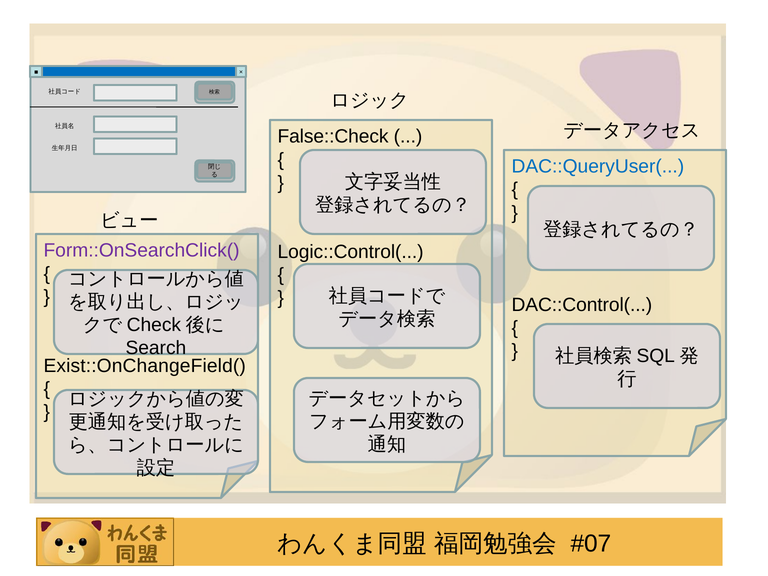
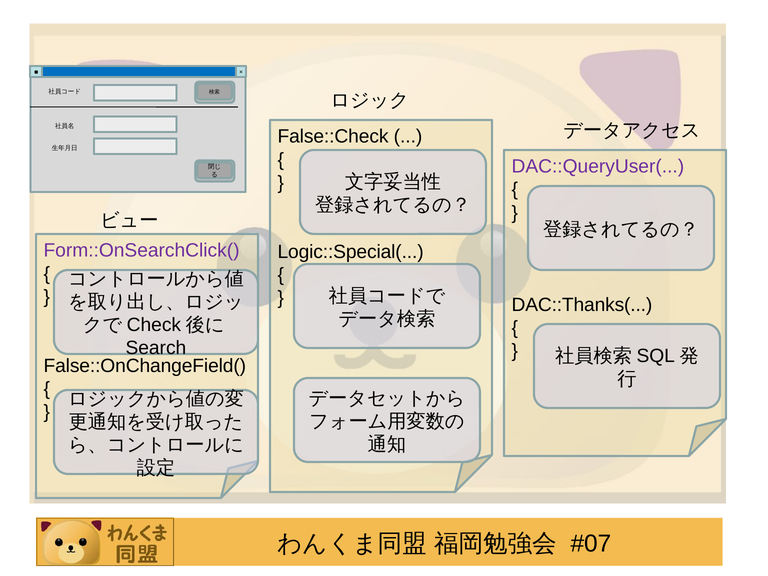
DAC::QueryUser( colour: blue -> purple (598, 167)
Logic::Control(: Logic::Control( -> Logic::Special( (351, 252)
DAC::Control(: DAC::Control( -> DAC::Thanks( (582, 305)
Exist::OnChangeField(: Exist::OnChangeField( -> False::OnChangeField( (145, 366)
